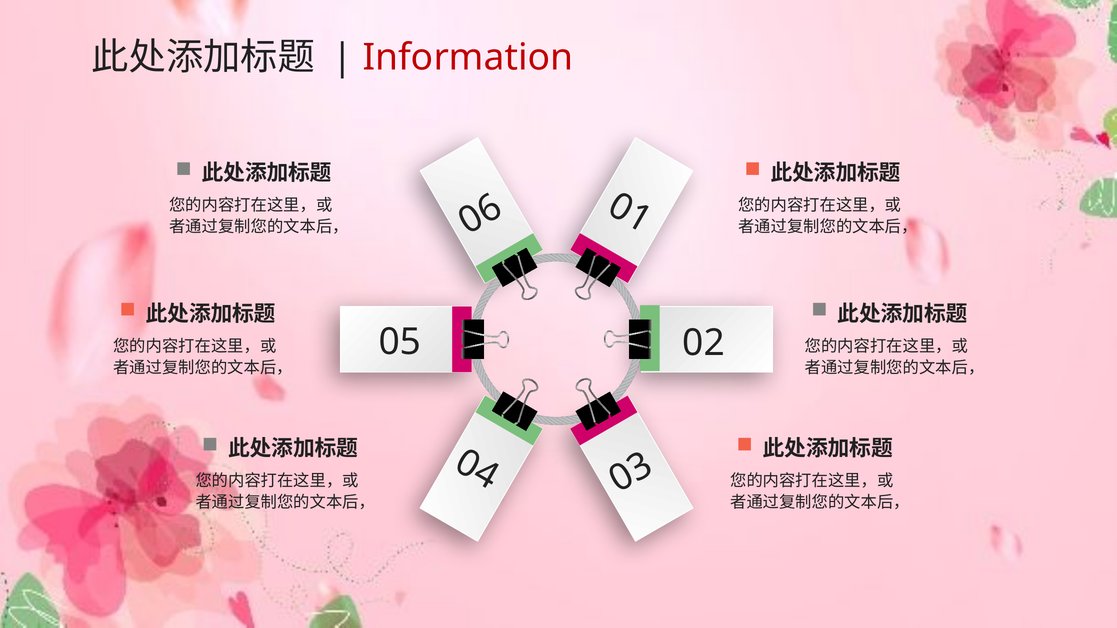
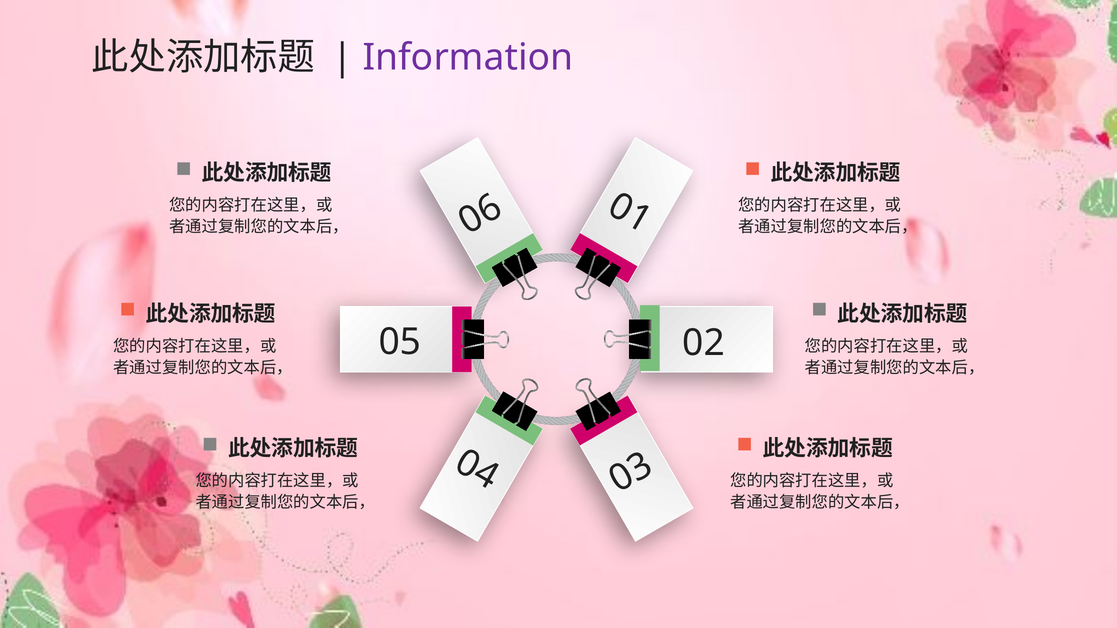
Information colour: red -> purple (468, 57)
